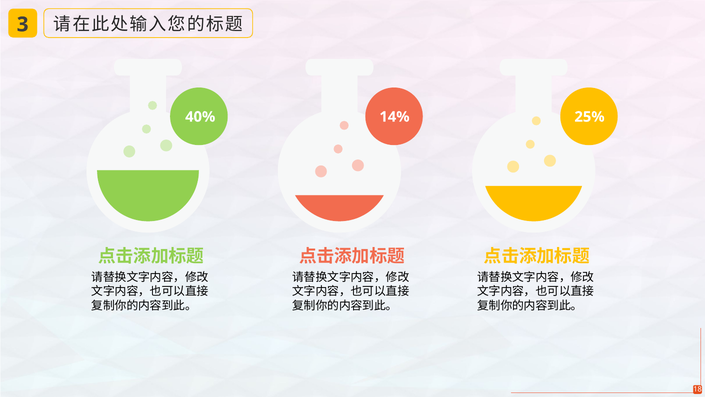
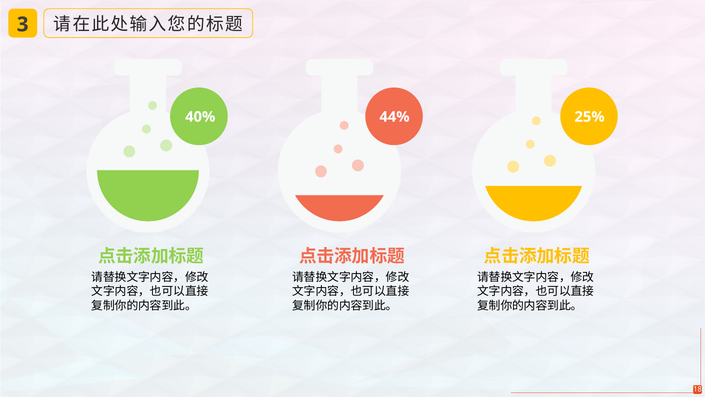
14%: 14% -> 44% (394, 117)
